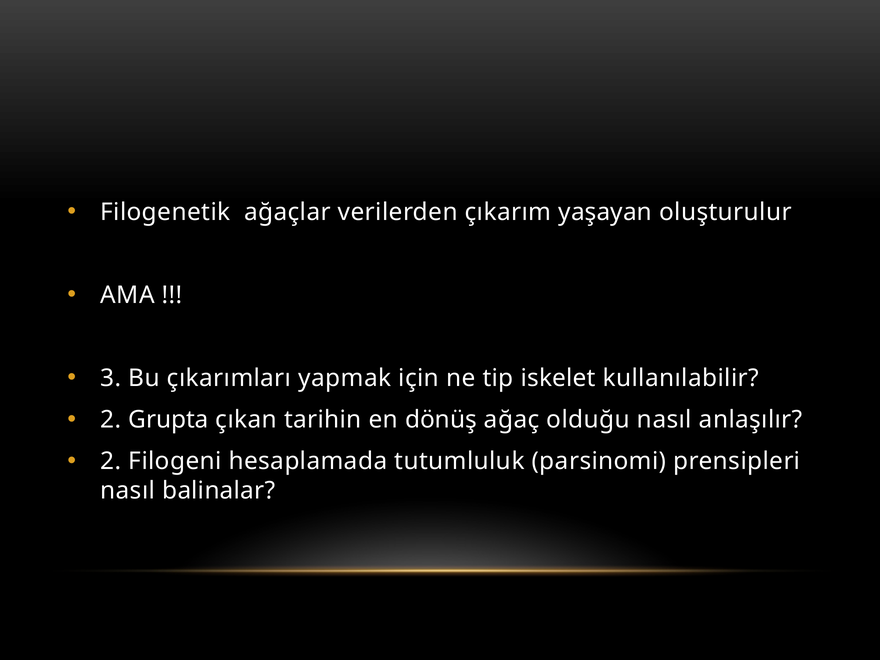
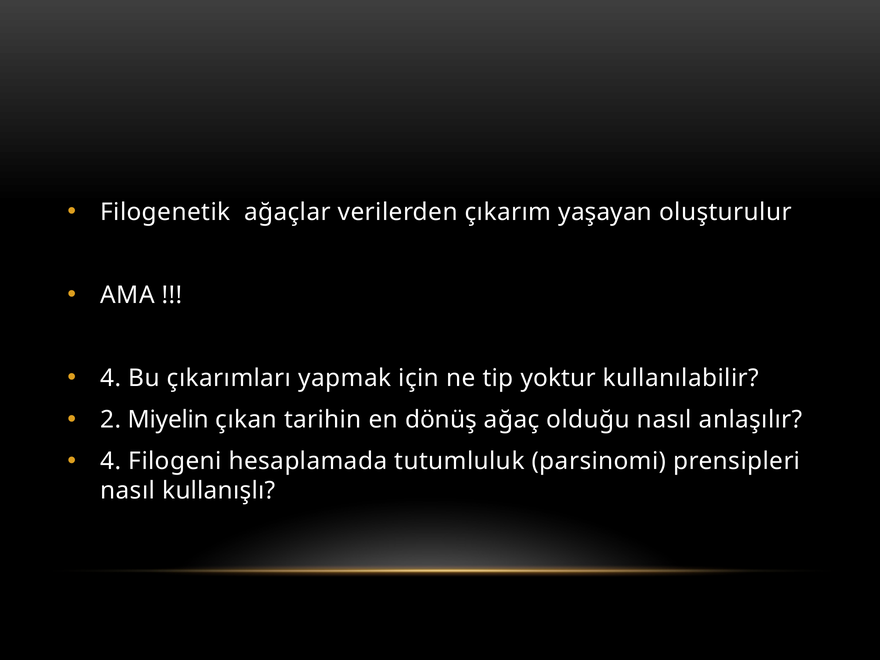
3: 3 -> 4 (111, 378)
iskelet: iskelet -> yoktur (558, 378)
Grupta: Grupta -> Miyelin (168, 420)
2: 2 -> 4 (111, 461)
balinalar: balinalar -> kullanışlı (219, 491)
